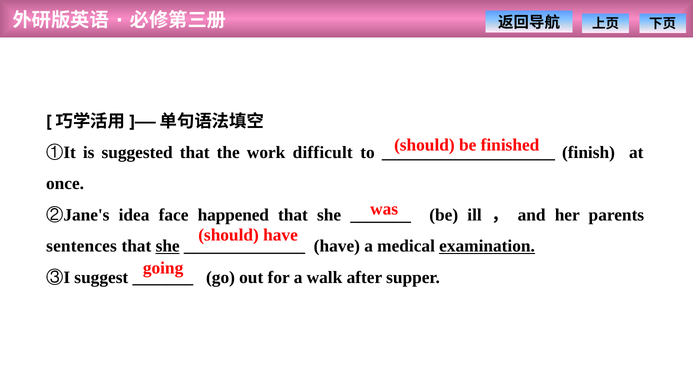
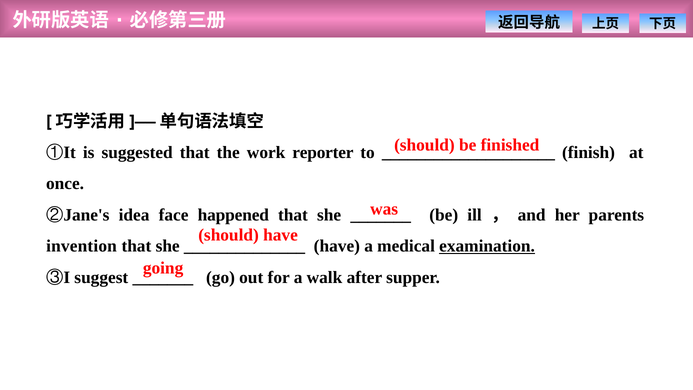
difficult: difficult -> reporter (323, 152)
sentences: sentences -> invention (82, 246)
she underline: present -> none (168, 246)
